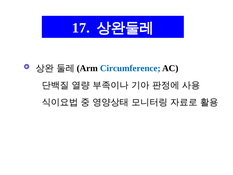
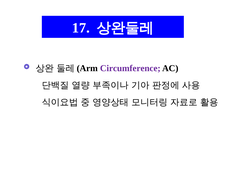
Circumference colour: blue -> purple (130, 68)
